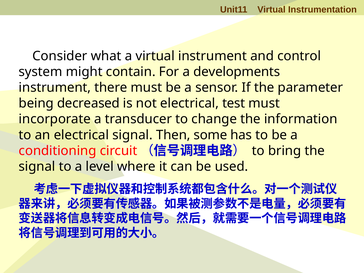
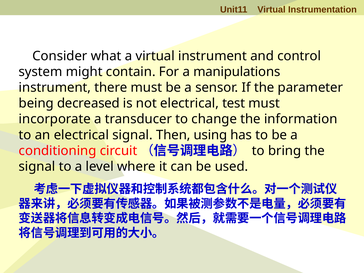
developments: developments -> manipulations (237, 72)
some: some -> using (210, 135)
